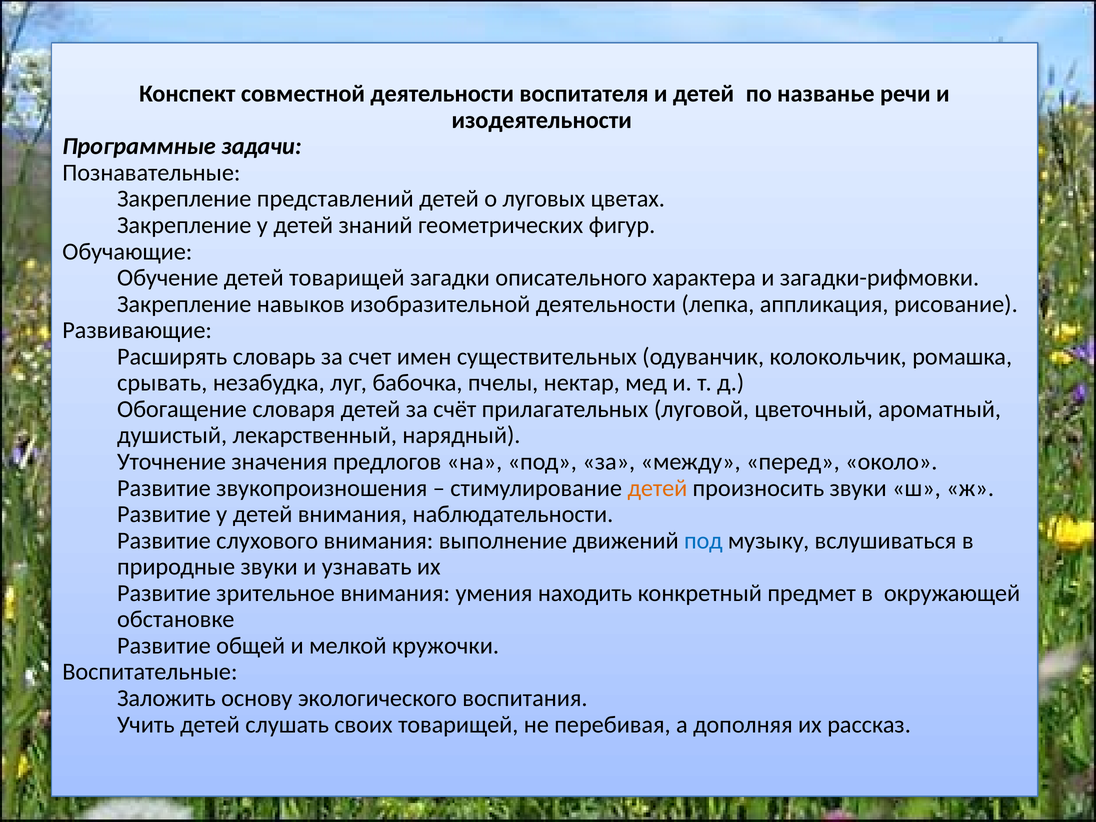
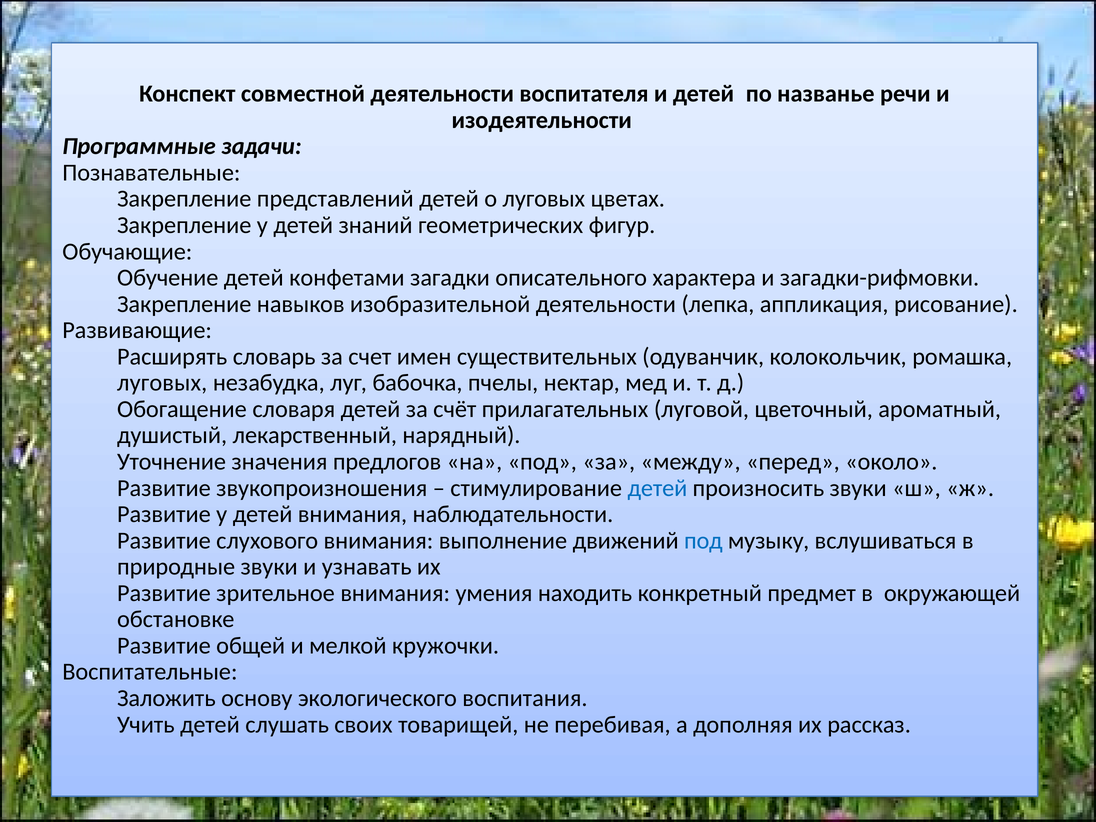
детей товарищей: товарищей -> конфетами (347, 278)
срывать: срывать -> луговых (162, 383)
детей colour: orange -> blue (657, 488)
